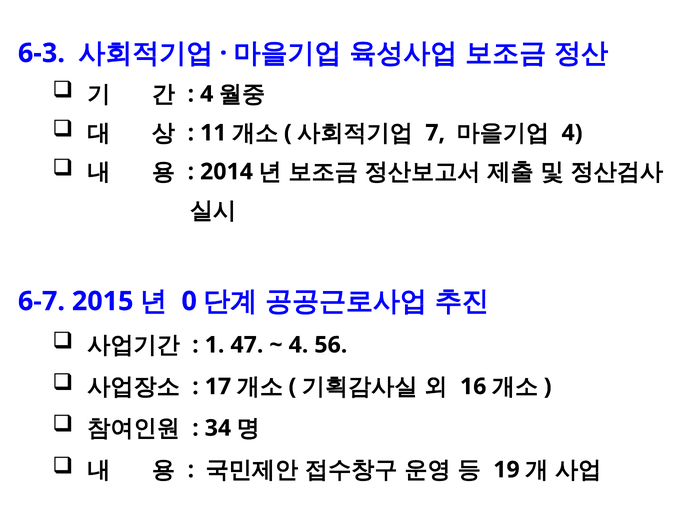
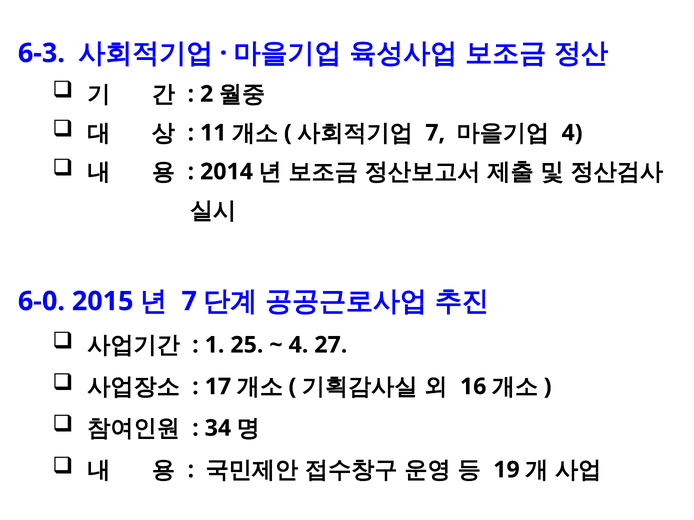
4: 4 -> 2 (207, 94)
6-7: 6-7 -> 6-0 (41, 302)
0: 0 -> 7 (189, 302)
47: 47 -> 25 (247, 345)
56: 56 -> 27 (331, 345)
